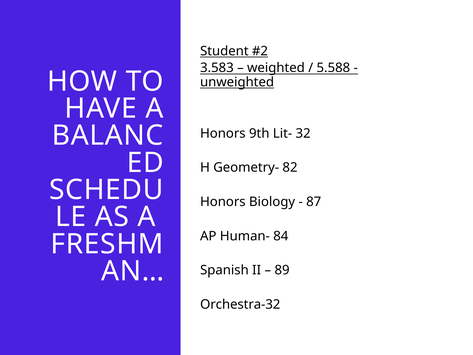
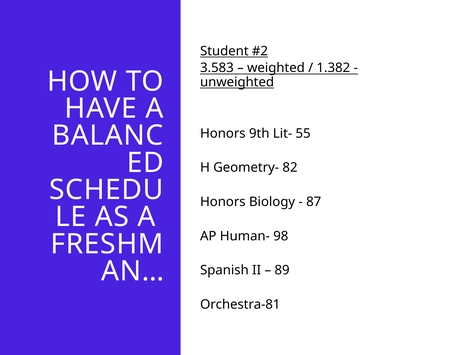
5.588: 5.588 -> 1.382 (333, 68)
32: 32 -> 55 (303, 133)
84: 84 -> 98 (281, 236)
Orchestra-32: Orchestra-32 -> Orchestra-81 (240, 304)
